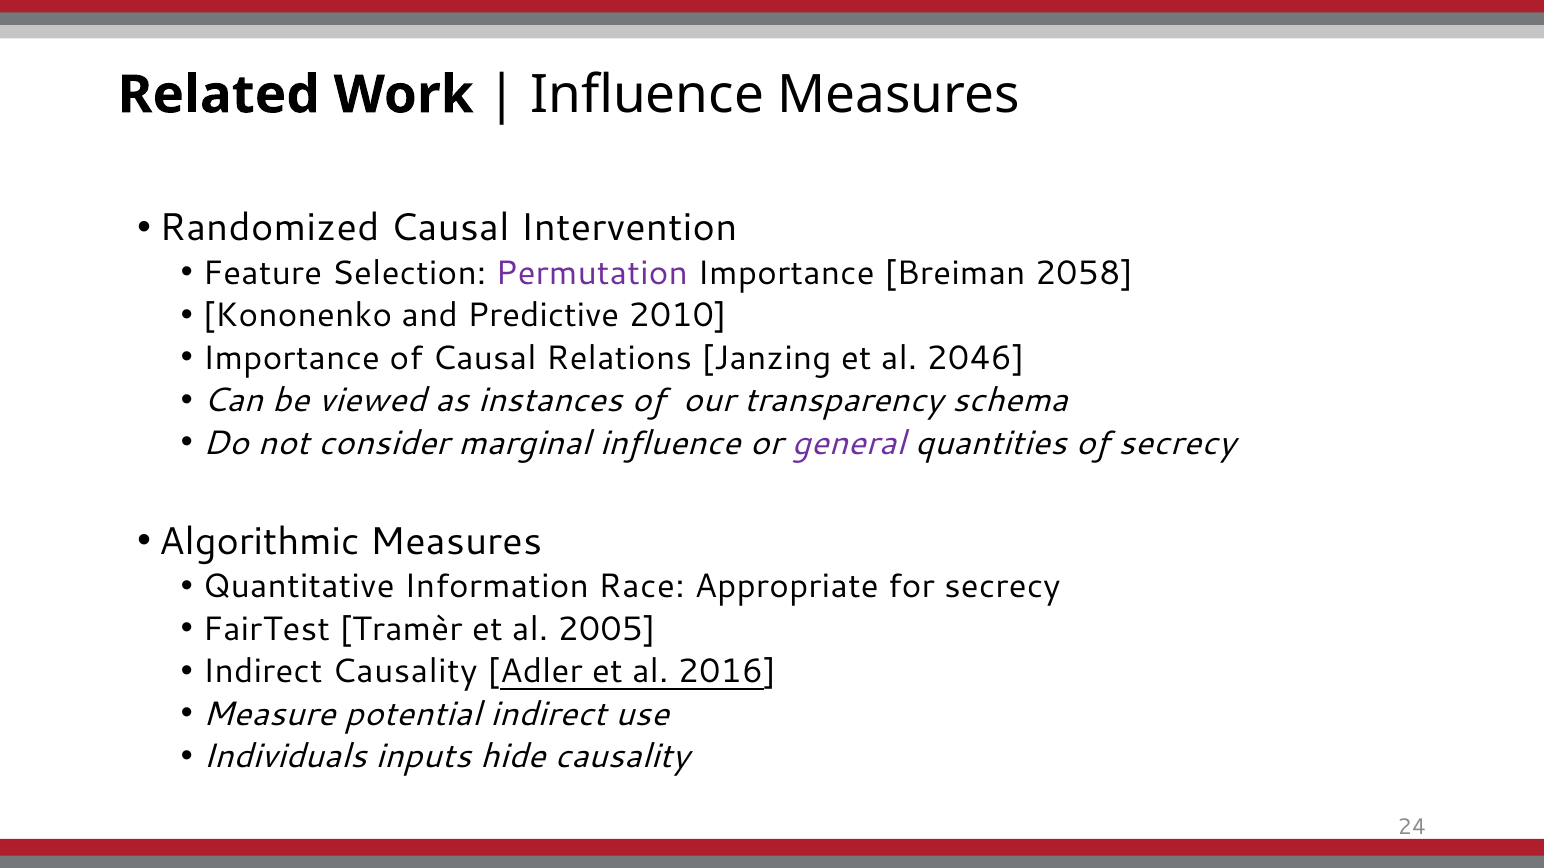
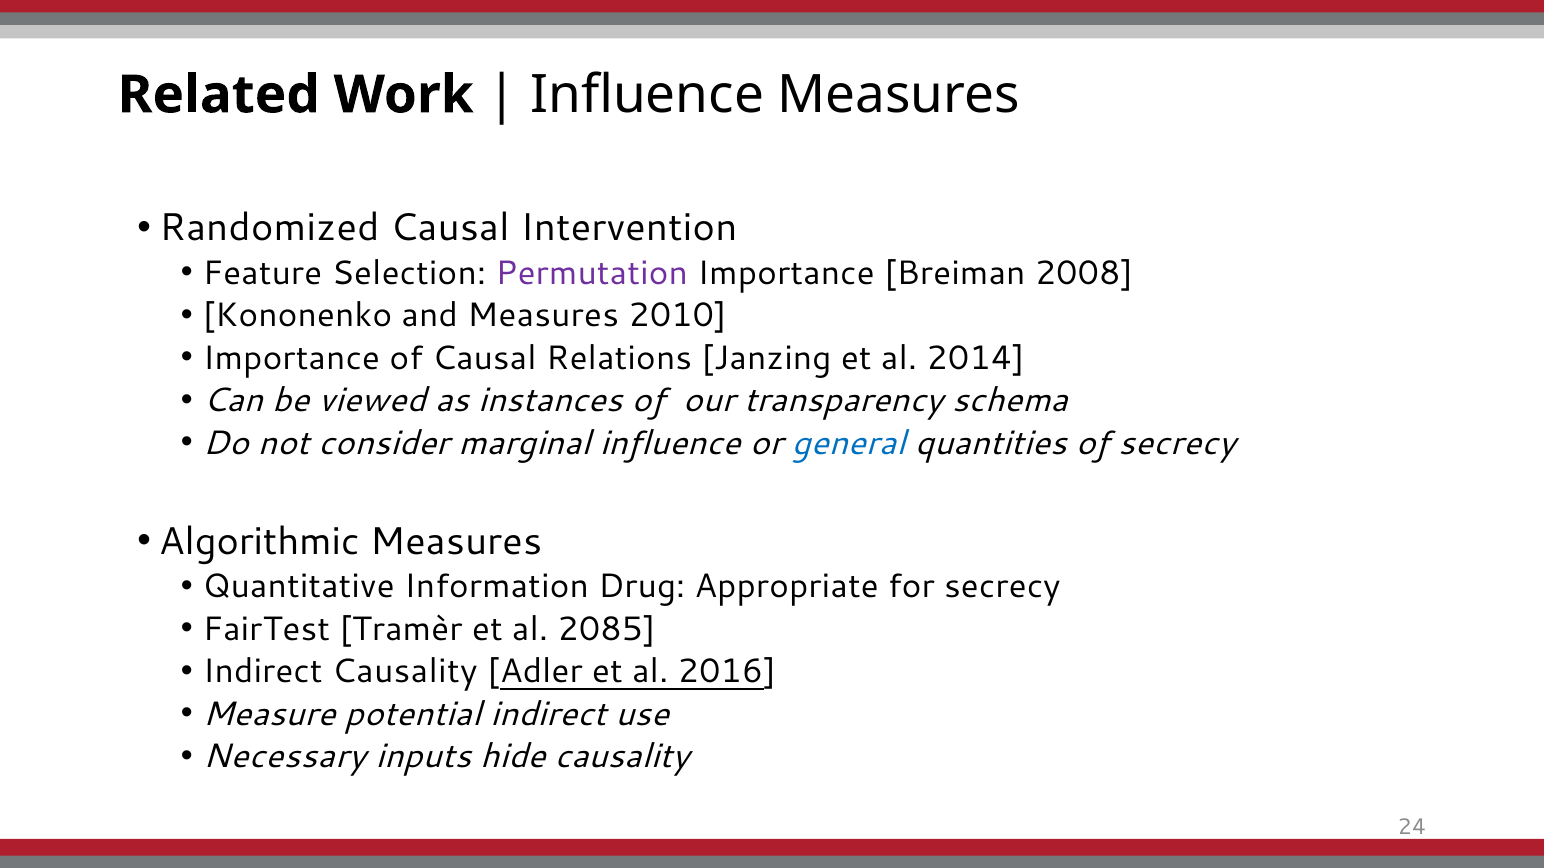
2058: 2058 -> 2008 (1084, 273)
and Predictive: Predictive -> Measures (543, 316)
2046: 2046 -> 2014 (976, 358)
general colour: purple -> blue (849, 443)
Race: Race -> Drug (642, 587)
2005: 2005 -> 2085 (607, 630)
Individuals: Individuals -> Necessary (284, 757)
